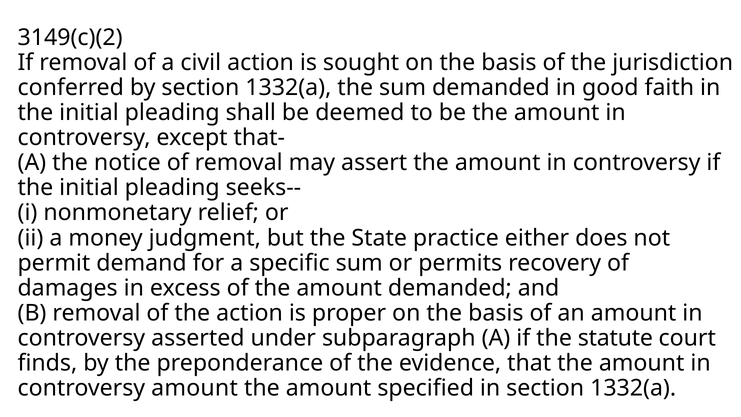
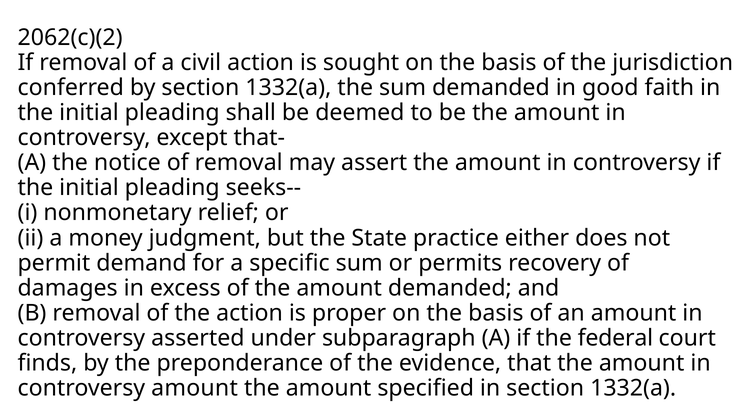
3149(c)(2: 3149(c)(2 -> 2062(c)(2 (70, 38)
statute: statute -> federal (615, 338)
